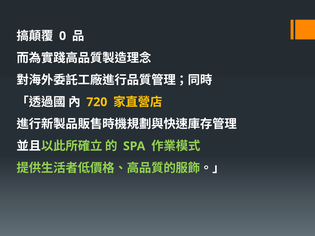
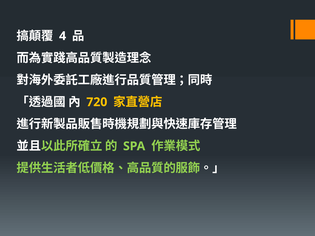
0: 0 -> 4 (63, 36)
